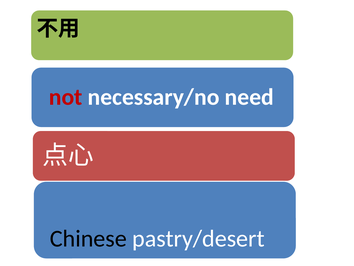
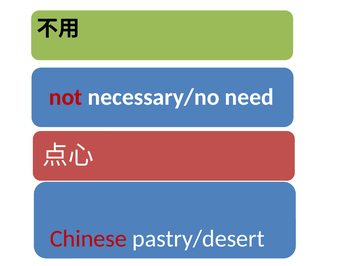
Chinese colour: black -> red (88, 238)
